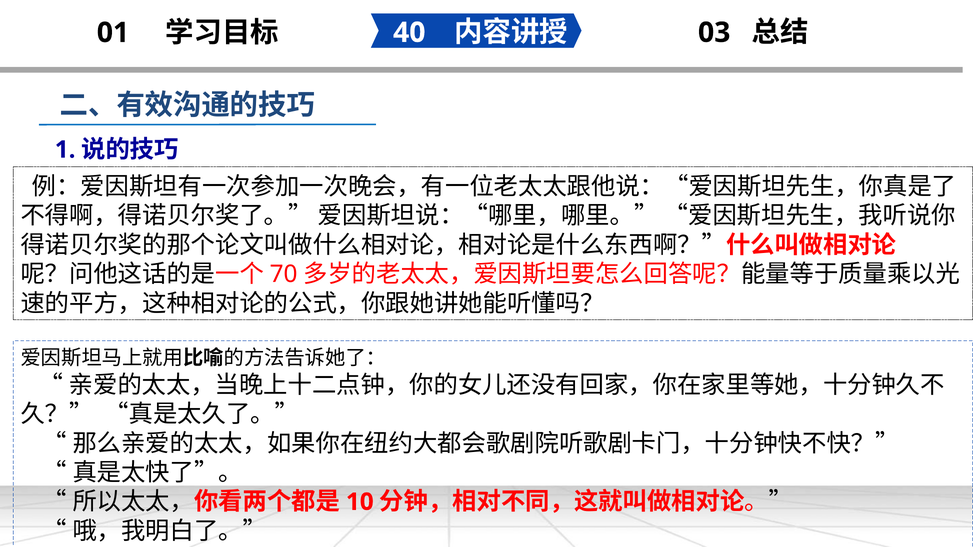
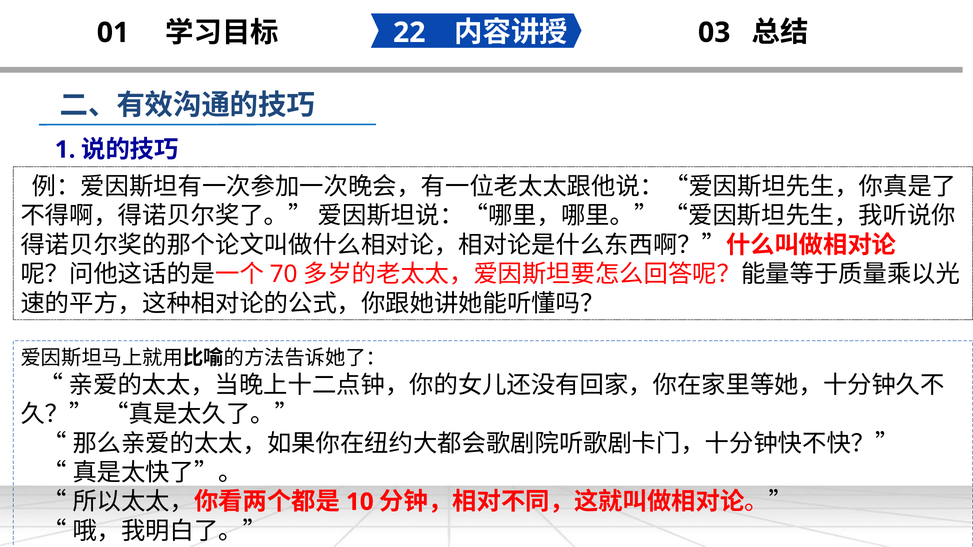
40: 40 -> 22 (409, 33)
